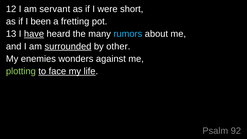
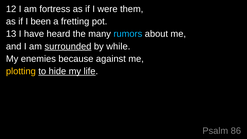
servant: servant -> fortress (55, 9)
short: short -> them (132, 9)
have underline: present -> none (34, 34)
other: other -> while (118, 46)
wonders: wonders -> because (76, 59)
plotting colour: light green -> yellow (21, 71)
face: face -> hide (57, 71)
92: 92 -> 86 (236, 131)
